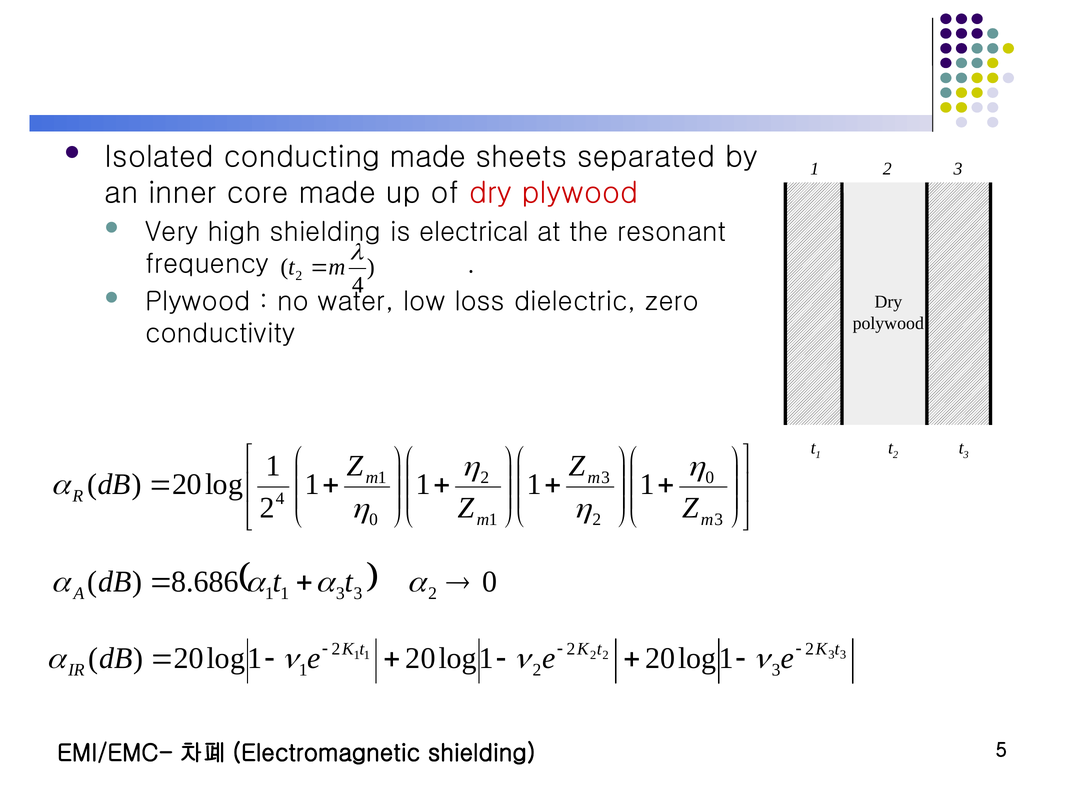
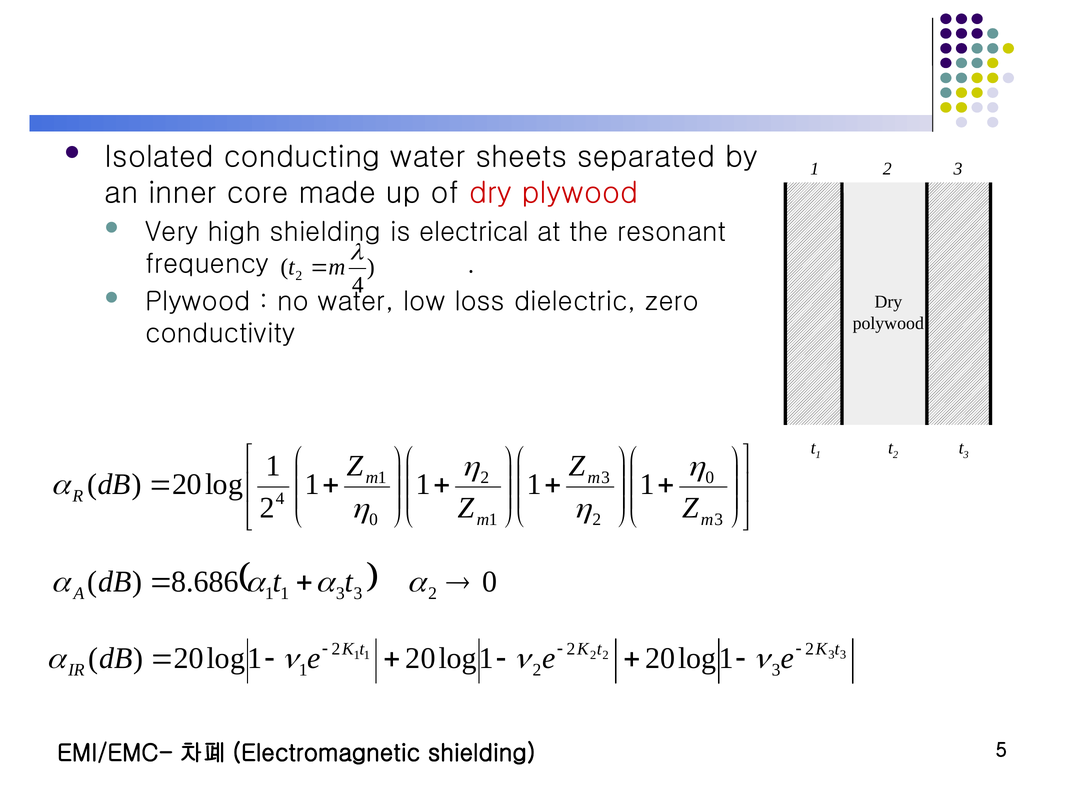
conducting made: made -> water (428, 157)
